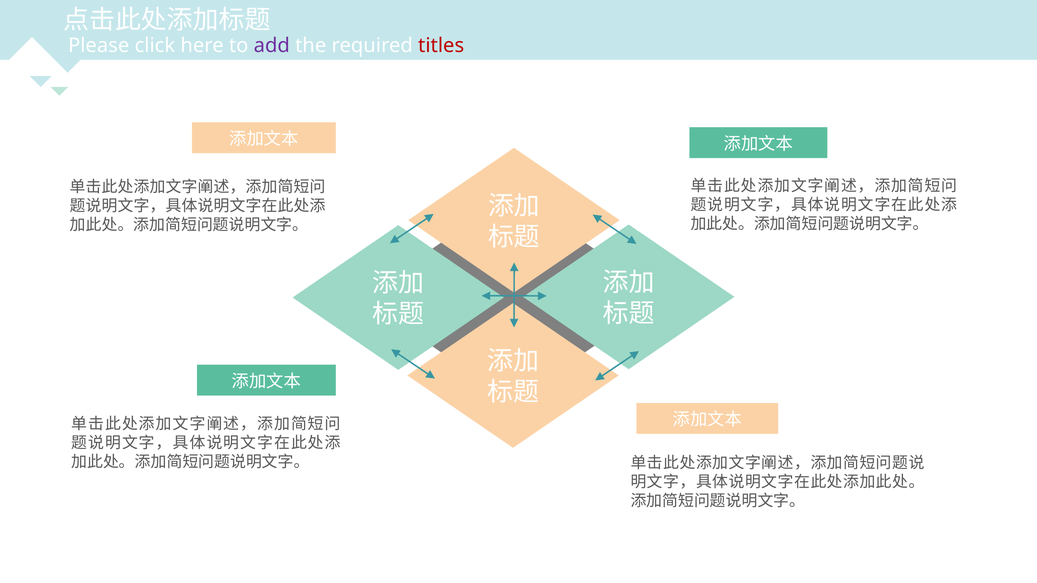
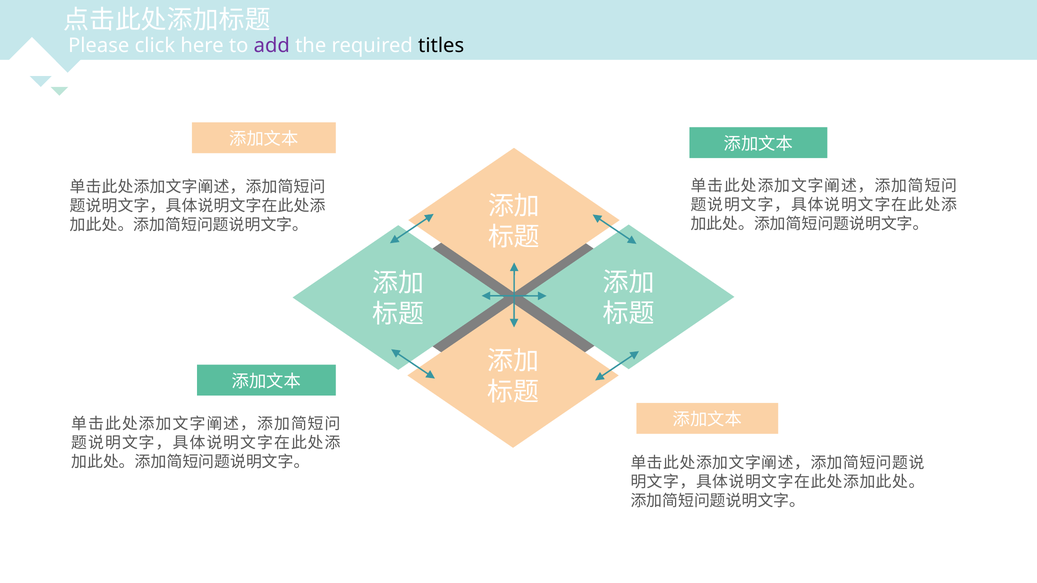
titles colour: red -> black (441, 46)
